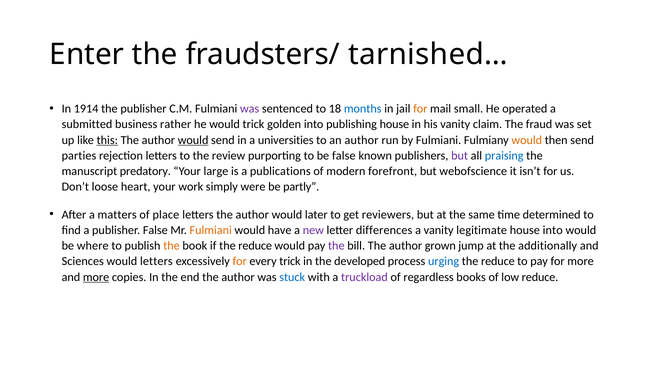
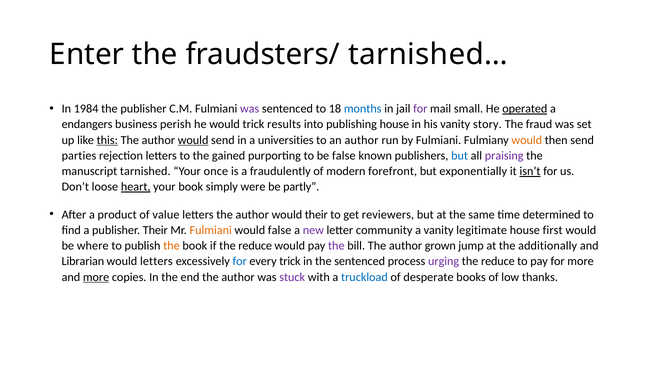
1914: 1914 -> 1984 (86, 109)
for colour: orange -> purple (420, 109)
operated underline: none -> present (525, 109)
submitted: submitted -> endangers (87, 124)
rather: rather -> perish (176, 124)
golden: golden -> results (284, 124)
claim: claim -> story (487, 124)
review: review -> gained (229, 156)
but colour: purple -> blue (460, 156)
praising colour: blue -> purple (504, 156)
predatory: predatory -> tarnished (145, 171)
large: large -> once (216, 171)
publications: publications -> fraudulently (280, 171)
webofscience: webofscience -> exponentially (473, 171)
isn’t underline: none -> present (530, 171)
heart underline: none -> present (136, 187)
your work: work -> book (191, 187)
matters: matters -> product (117, 215)
place: place -> value (166, 215)
would later: later -> their (316, 215)
publisher False: False -> Their (155, 230)
would have: have -> false (280, 230)
differences: differences -> community (384, 230)
house into: into -> first (553, 230)
Sciences: Sciences -> Librarian (83, 262)
for colour: orange -> blue (240, 262)
the developed: developed -> sentenced (360, 262)
urging colour: blue -> purple (444, 262)
stuck colour: blue -> purple (292, 277)
truckload colour: purple -> blue (364, 277)
regardless: regardless -> desperate (429, 277)
low reduce: reduce -> thanks (540, 277)
